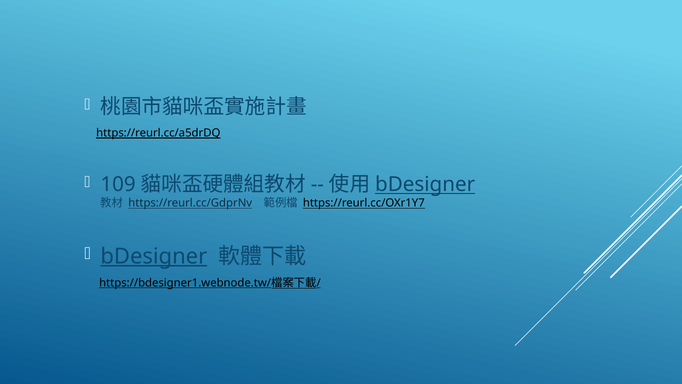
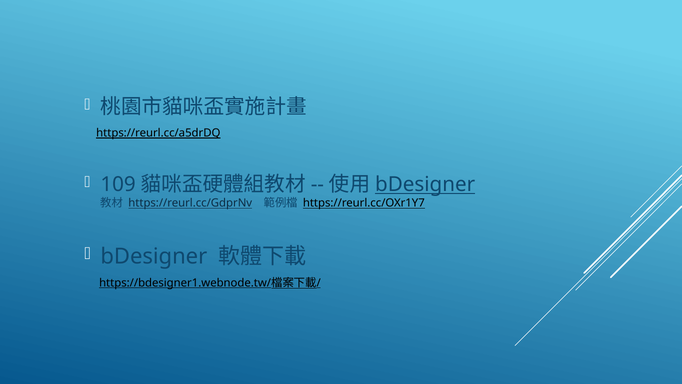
bDesigner underline: present -> none (154, 256)
